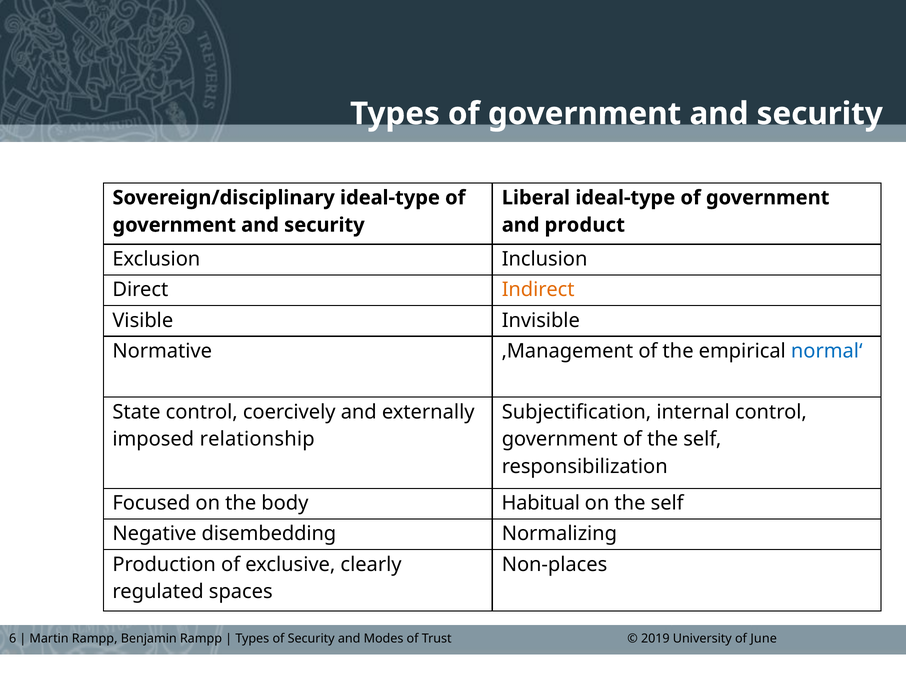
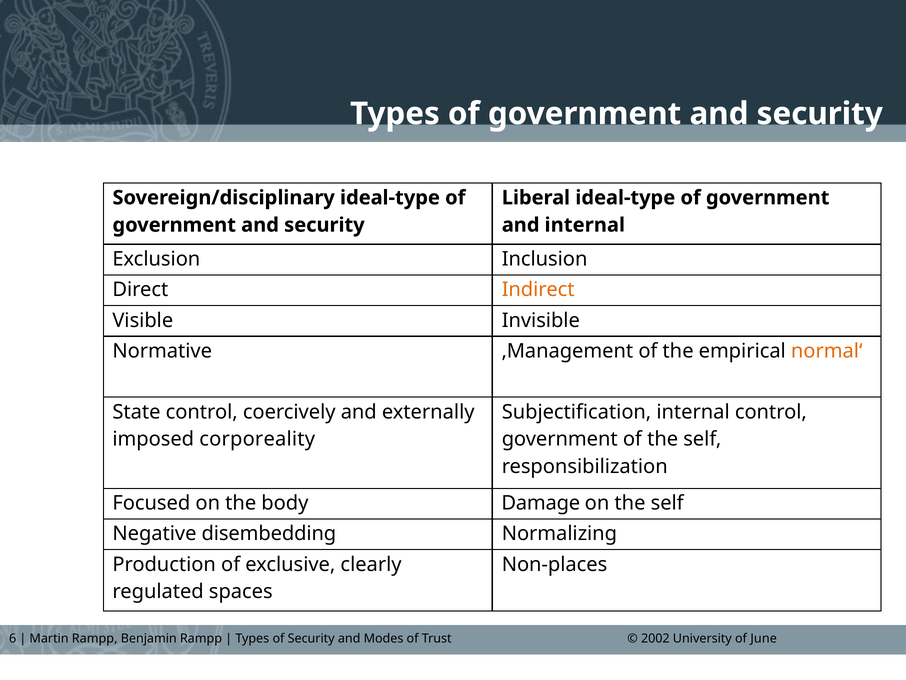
and product: product -> internal (585, 225)
normal‘ colour: blue -> orange (827, 351)
relationship: relationship -> corporeality (257, 439)
Habitual: Habitual -> Damage (541, 503)
2019: 2019 -> 2002 (655, 638)
